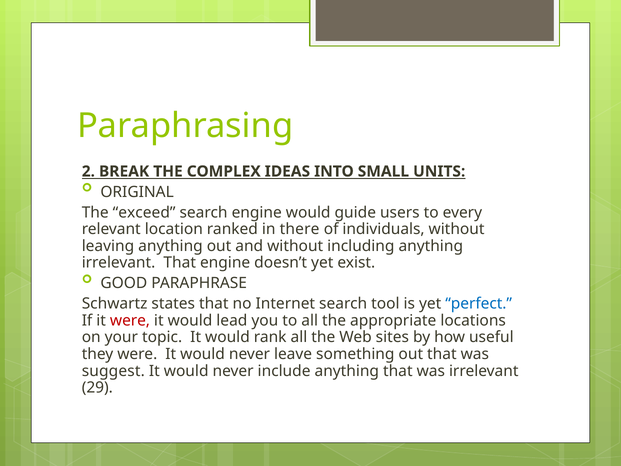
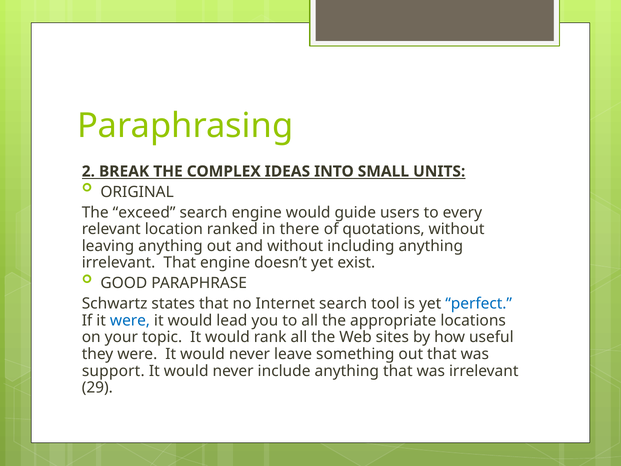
individuals: individuals -> quotations (384, 229)
were colour: red -> blue (130, 320)
suggest: suggest -> support (113, 371)
